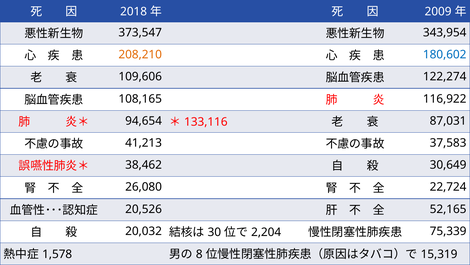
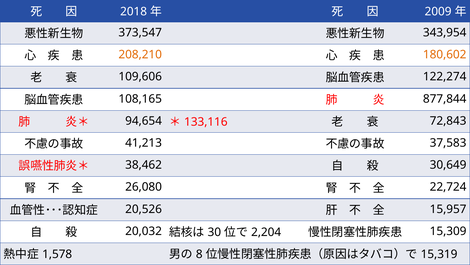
180,602 colour: blue -> orange (445, 55)
116,922: 116,922 -> 877,844 (445, 99)
87,031: 87,031 -> 72,843 (448, 121)
52,165: 52,165 -> 15,957 (448, 209)
75,339: 75,339 -> 15,309 (448, 231)
